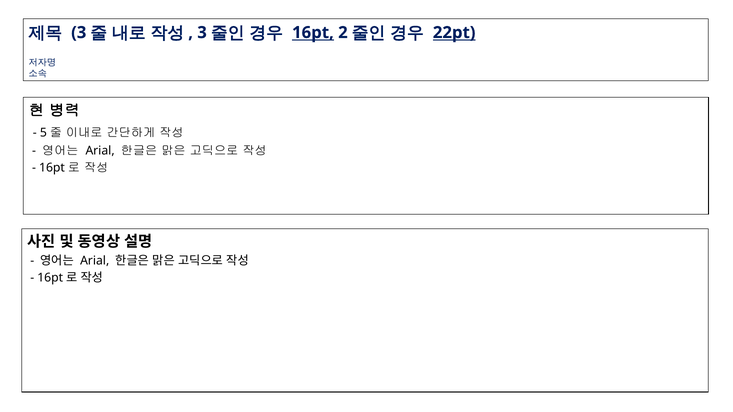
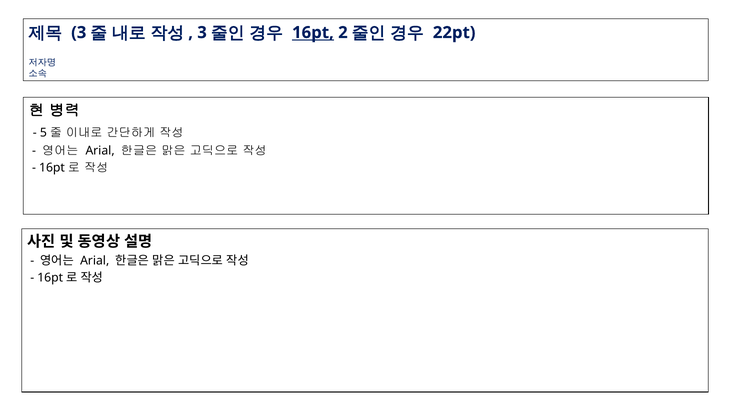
22pt underline: present -> none (454, 33)
